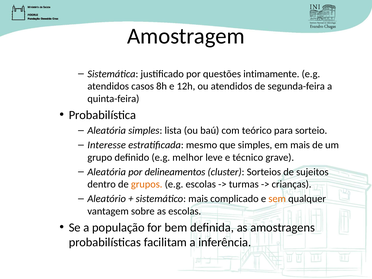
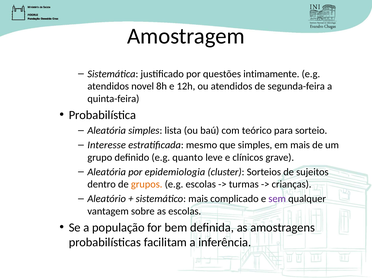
casos: casos -> novel (143, 86)
melhor: melhor -> quanto (188, 157)
técnico: técnico -> clínicos (248, 157)
delineamentos: delineamentos -> epidemiologia (175, 172)
sem colour: orange -> purple (277, 199)
